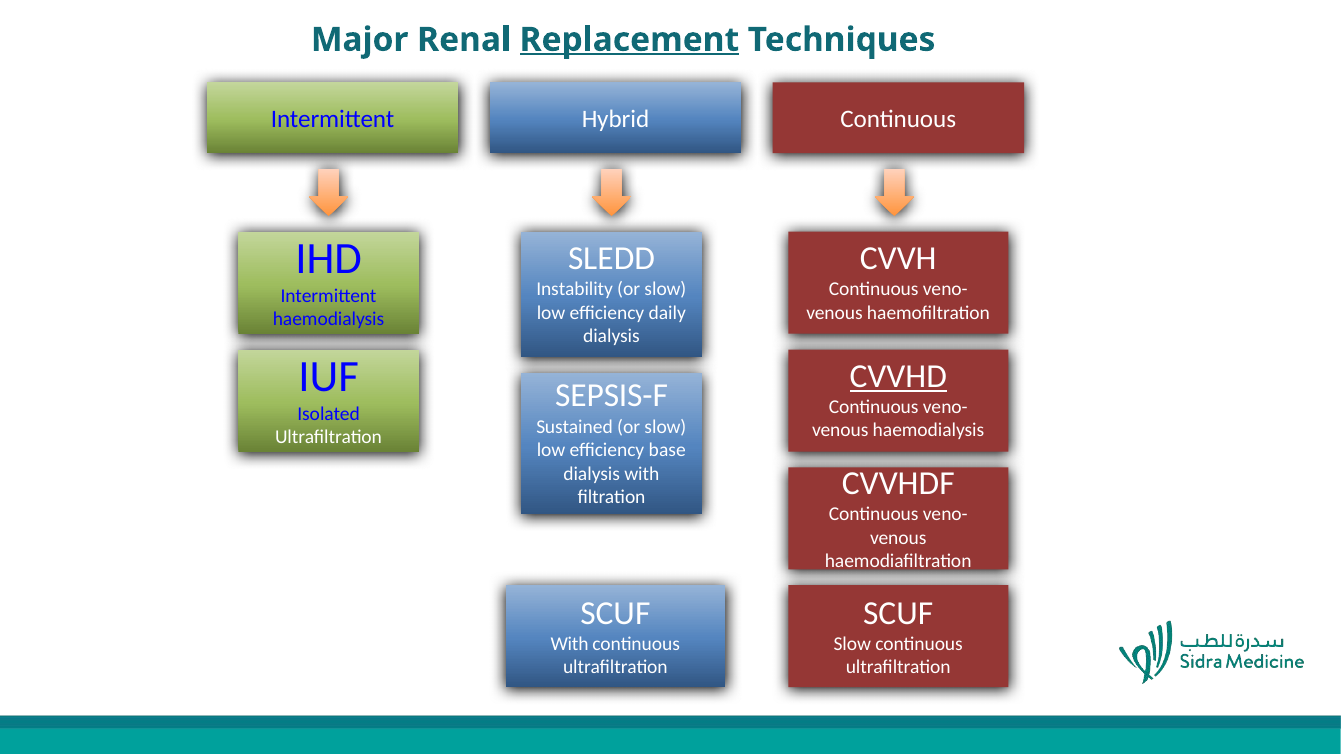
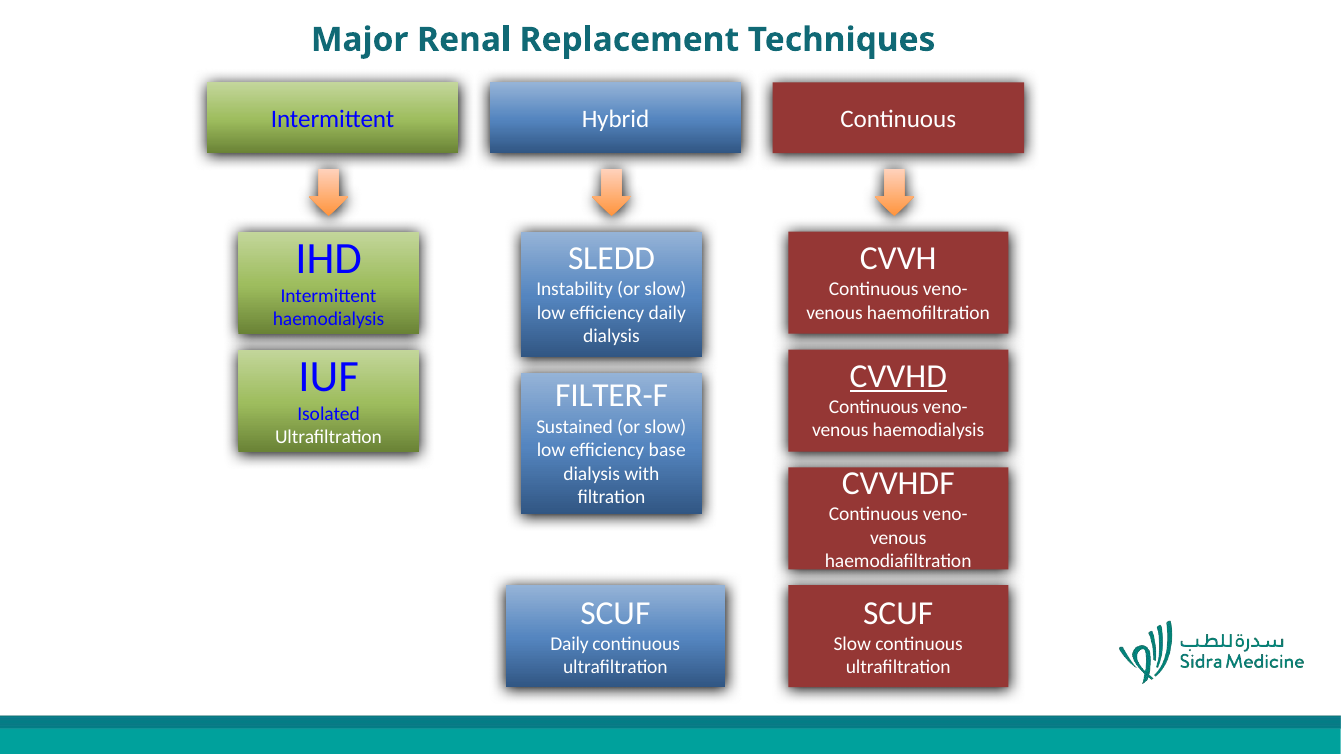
Replacement underline: present -> none (629, 40)
SEPSIS-F: SEPSIS-F -> FILTER-F (612, 396)
With: With -> Daily (570, 644)
